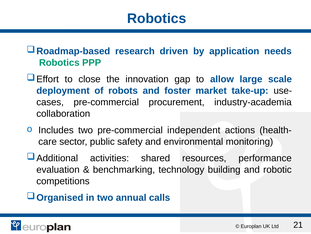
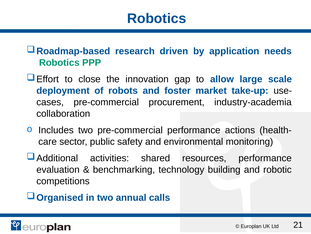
pre-commercial independent: independent -> performance (194, 130)
